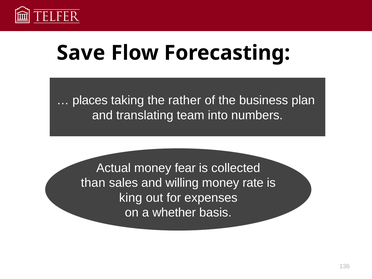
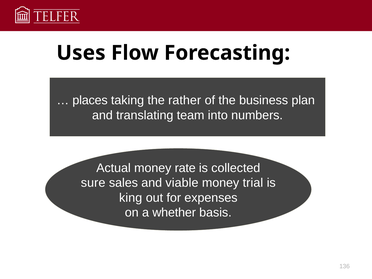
Save: Save -> Uses (81, 53)
fear: fear -> rate (185, 168)
than: than -> sure (93, 183)
willing: willing -> viable (182, 183)
rate: rate -> trial (253, 183)
